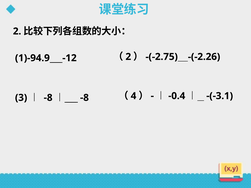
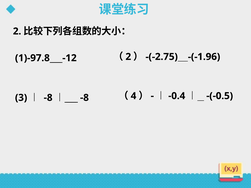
-(-2.26: -(-2.26 -> -(-1.96 (204, 57)
1)-94.9: 1)-94.9 -> 1)-97.8 (32, 58)
-(-3.1: -(-3.1 -> -(-0.5 (220, 96)
